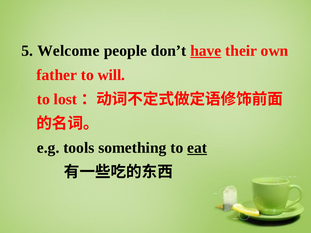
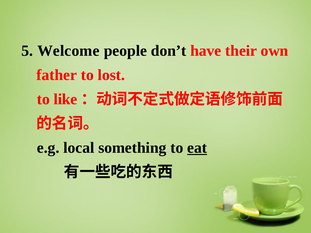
have underline: present -> none (206, 51)
will: will -> lost (111, 75)
lost: lost -> like (65, 99)
tools: tools -> local (79, 148)
